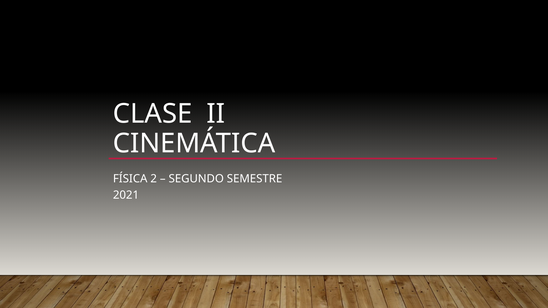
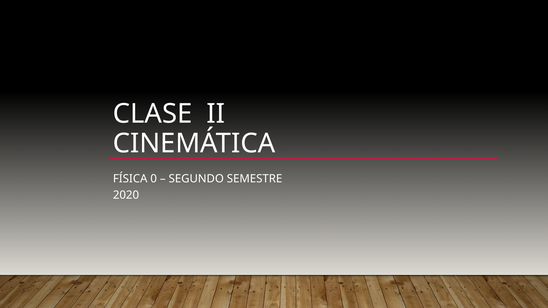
2: 2 -> 0 (154, 179)
2021: 2021 -> 2020 (126, 195)
